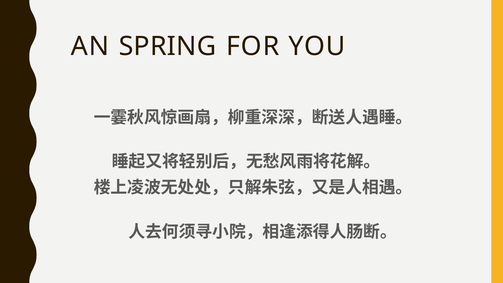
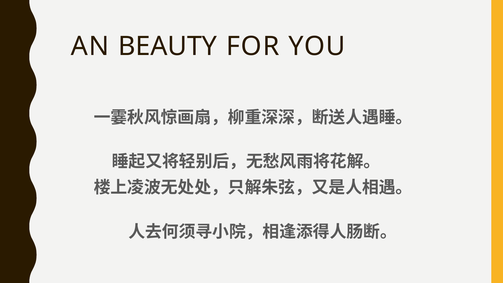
SPRING: SPRING -> BEAUTY (168, 46)
